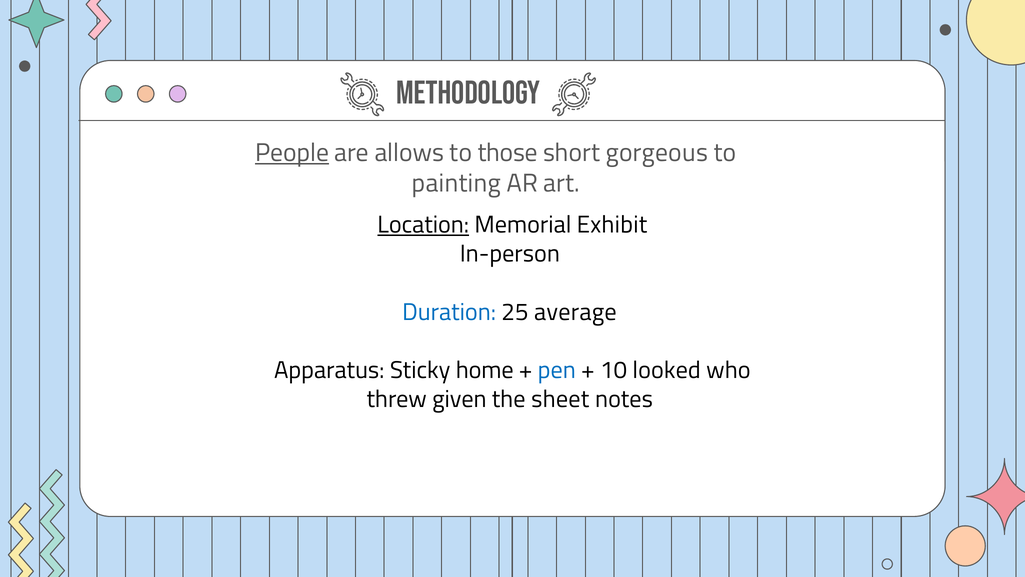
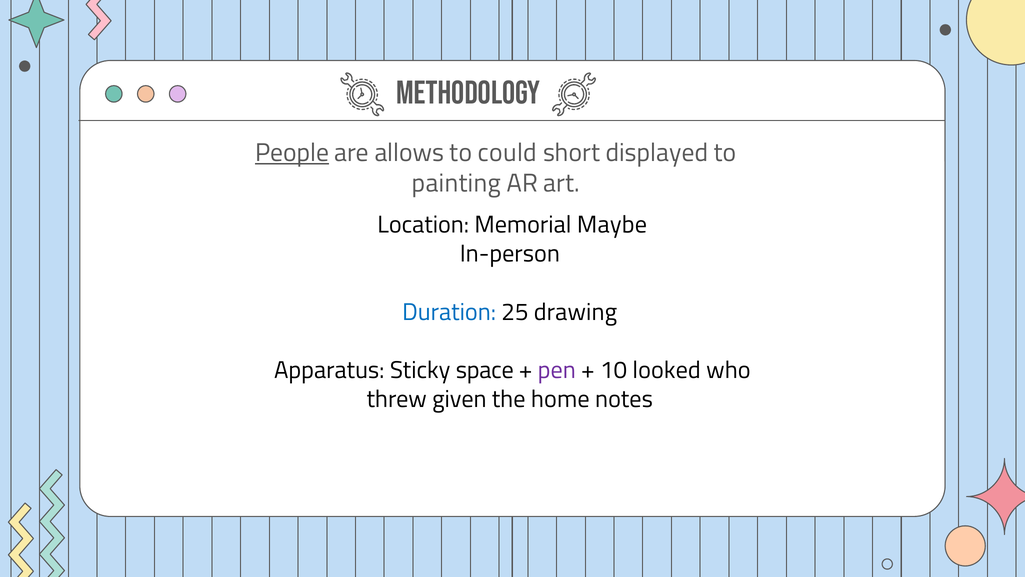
those: those -> could (507, 153)
gorgeous: gorgeous -> displayed (657, 153)
Location underline: present -> none (423, 225)
Exhibit: Exhibit -> Maybe (612, 225)
average: average -> drawing (575, 312)
home: home -> space (485, 370)
pen colour: blue -> purple (557, 370)
sheet: sheet -> home (560, 399)
